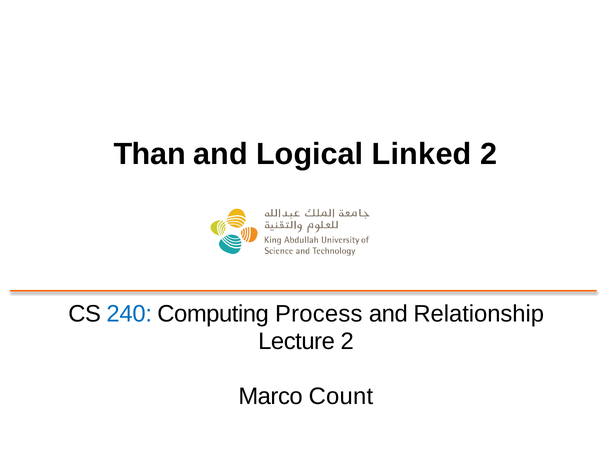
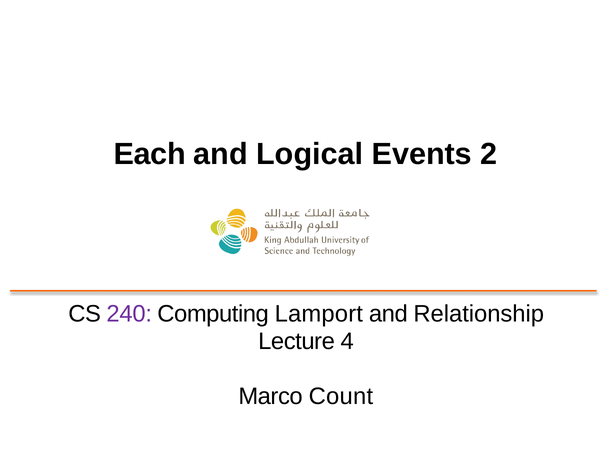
Than: Than -> Each (150, 154)
Linked: Linked -> Events (422, 154)
240 colour: blue -> purple (129, 314)
Process: Process -> Lamport (319, 314)
Lecture 2: 2 -> 4 (347, 341)
